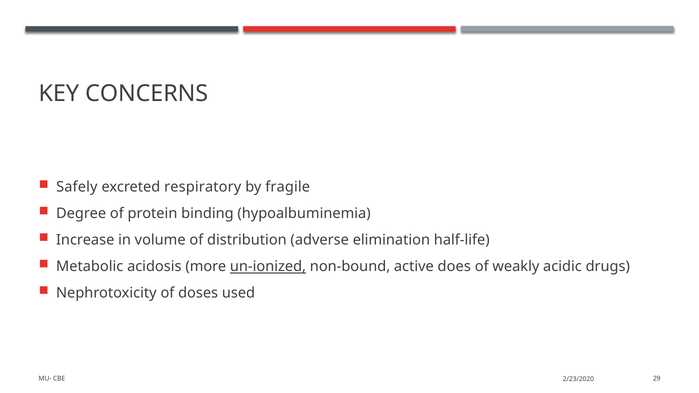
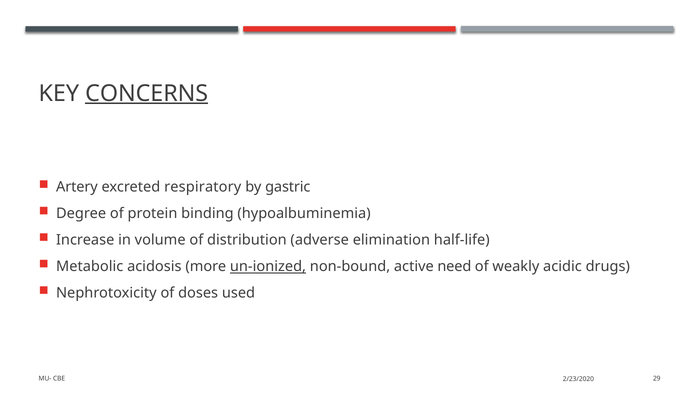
CONCERNS underline: none -> present (147, 93)
Safely: Safely -> Artery (77, 187)
fragile: fragile -> gastric (288, 187)
does: does -> need (454, 267)
